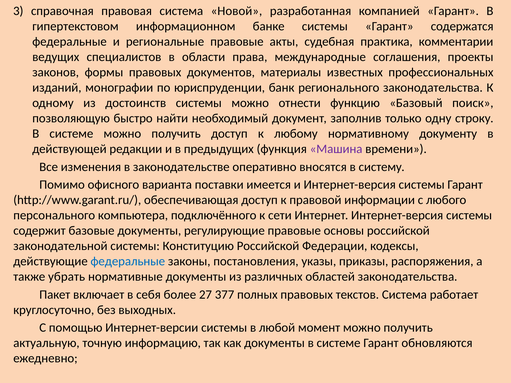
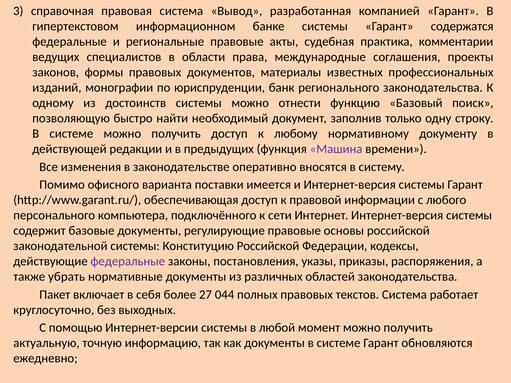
Новой: Новой -> Вывод (237, 11)
федеральные colour: blue -> purple (128, 262)
377: 377 -> 044 (225, 295)
